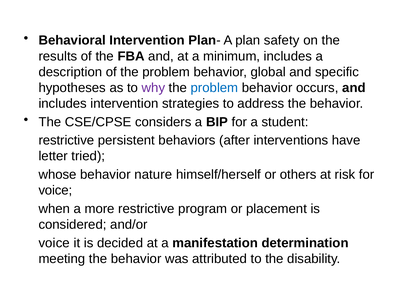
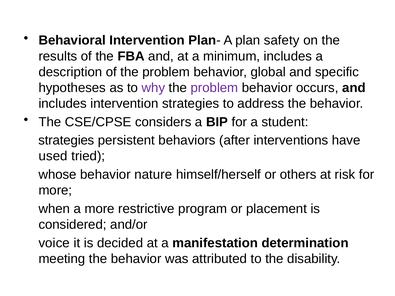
problem colour: blue -> purple (214, 88)
restrictive: restrictive -> strategies (66, 140)
letter: letter -> used (53, 156)
voice: voice -> more (55, 191)
